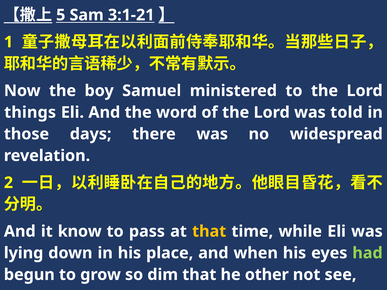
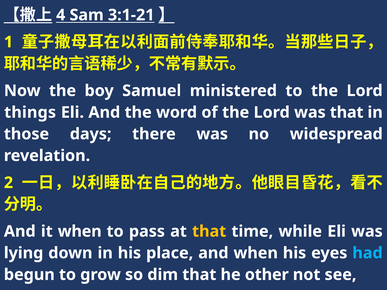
5: 5 -> 4 (61, 15)
was told: told -> that (347, 112)
it know: know -> when (80, 232)
had colour: light green -> light blue (368, 253)
